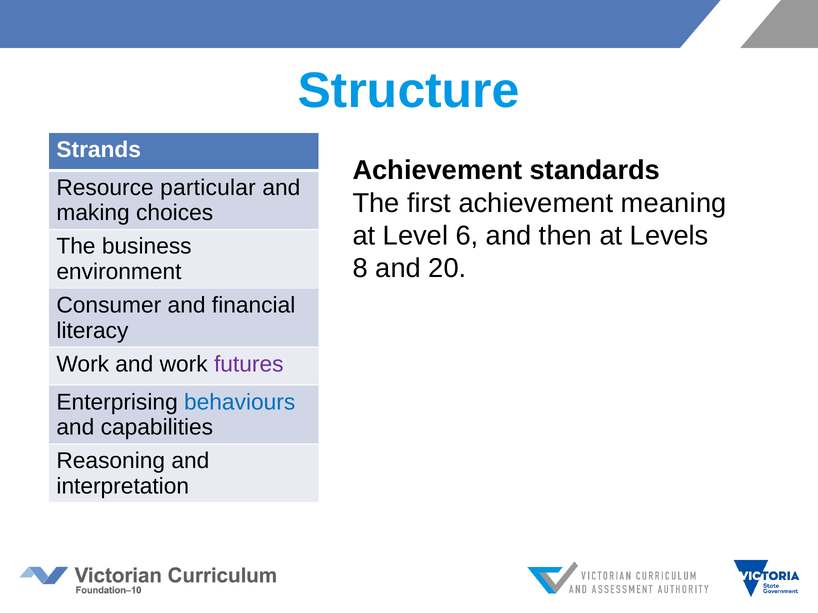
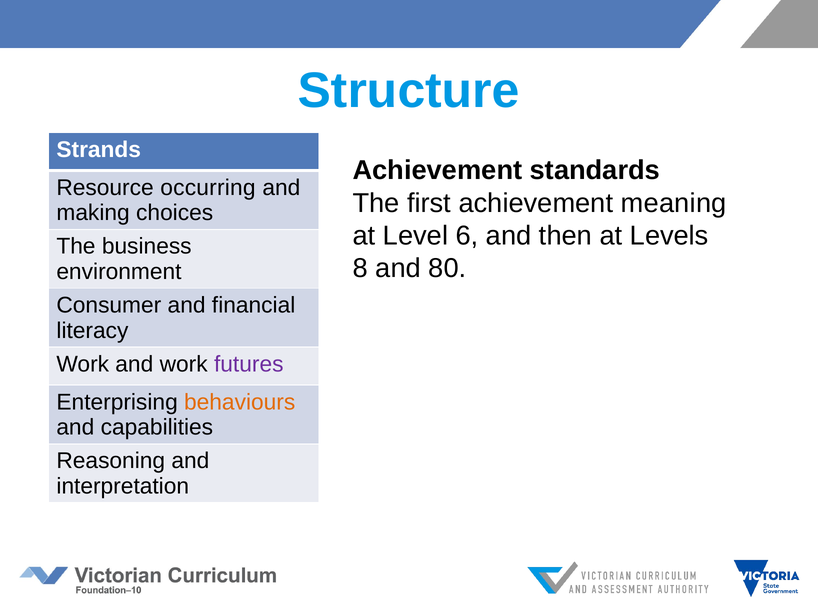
particular: particular -> occurring (208, 188)
20: 20 -> 80 (447, 269)
behaviours colour: blue -> orange (240, 402)
